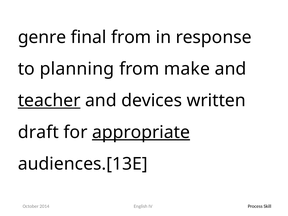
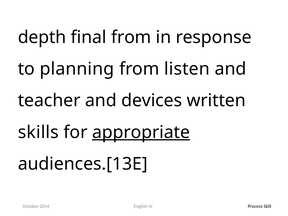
genre: genre -> depth (42, 37)
make: make -> listen (187, 69)
teacher underline: present -> none (49, 101)
draft: draft -> skills (38, 132)
